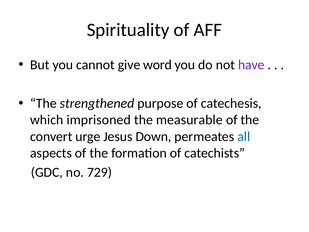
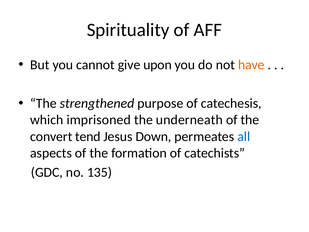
word: word -> upon (158, 65)
have colour: purple -> orange (251, 65)
measurable: measurable -> underneath (189, 120)
urge: urge -> tend (88, 136)
729: 729 -> 135 (100, 172)
